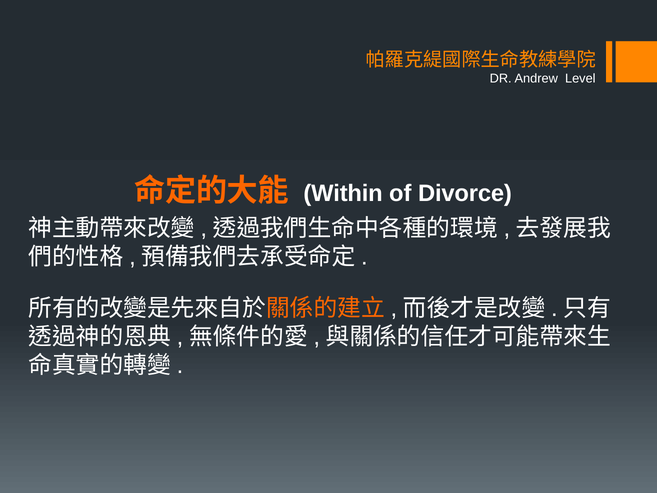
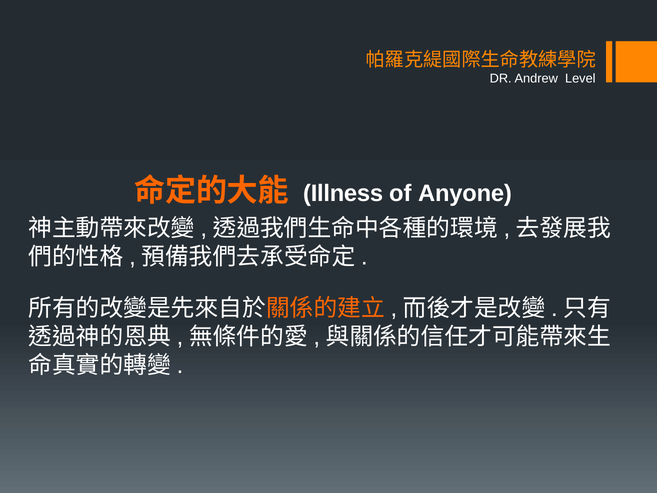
Within: Within -> Illness (343, 193)
Divorce: Divorce -> Anyone (465, 193)
